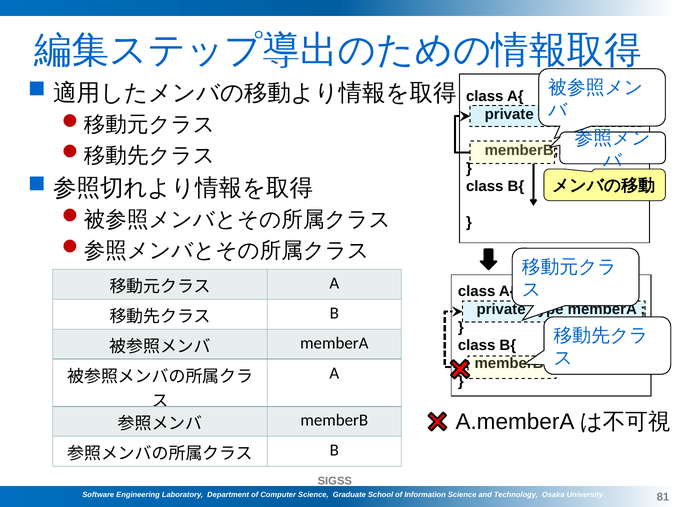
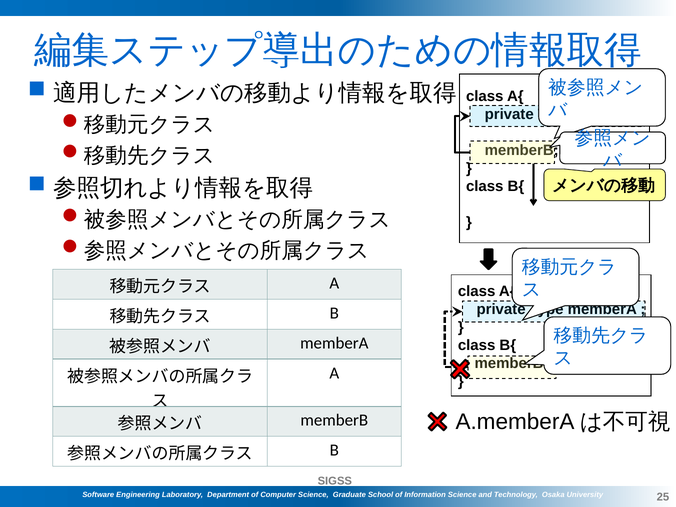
81: 81 -> 25 (663, 497)
